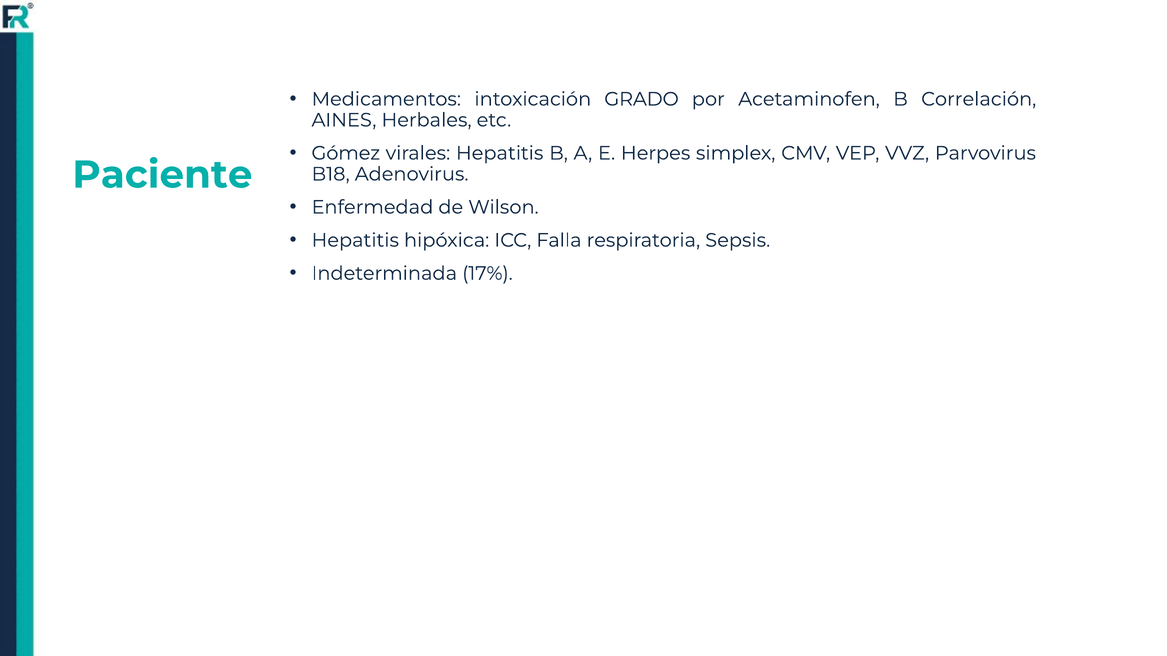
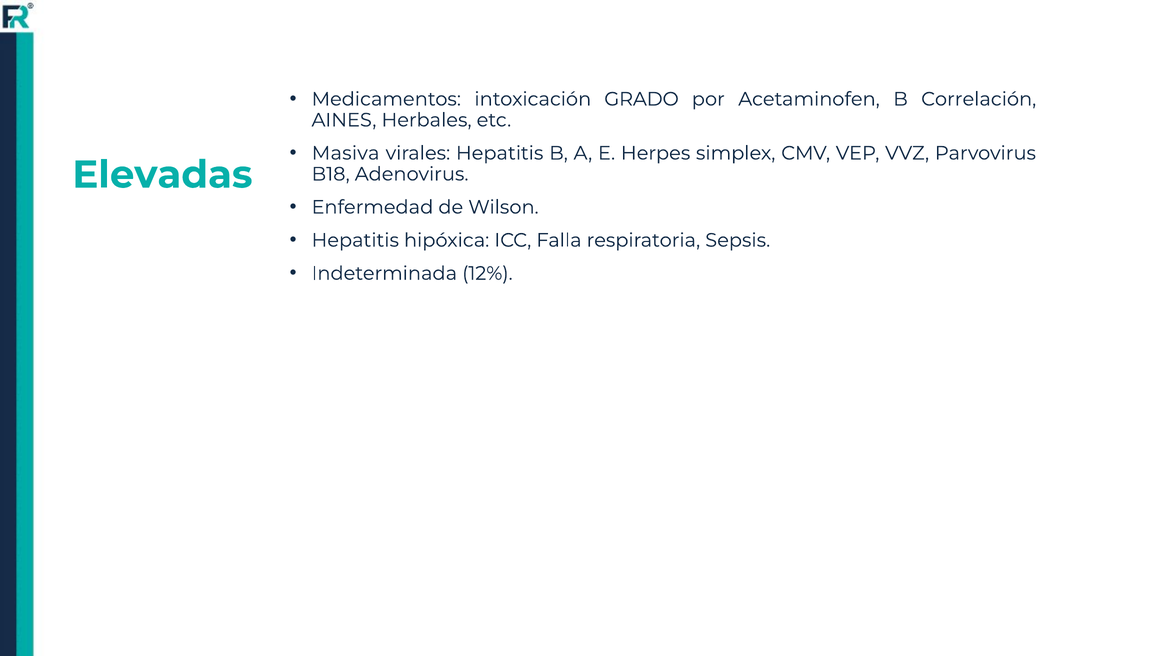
Gómez: Gómez -> Masiva (346, 153)
Paciente: Paciente -> Elevadas (162, 175)
17%: 17% -> 12% (487, 274)
